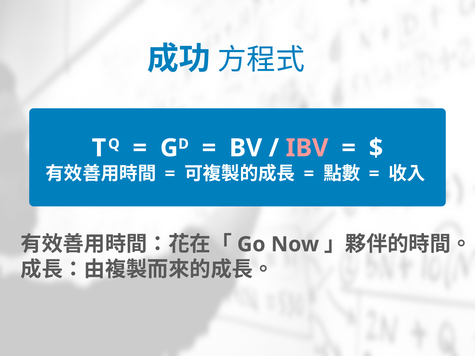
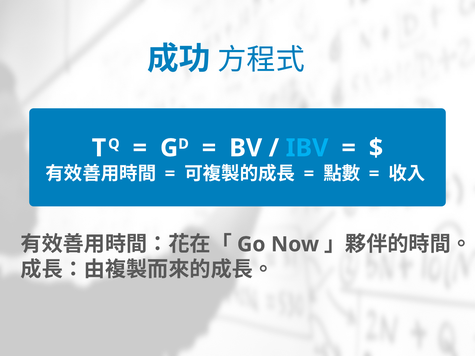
IBV colour: pink -> light blue (307, 148)
